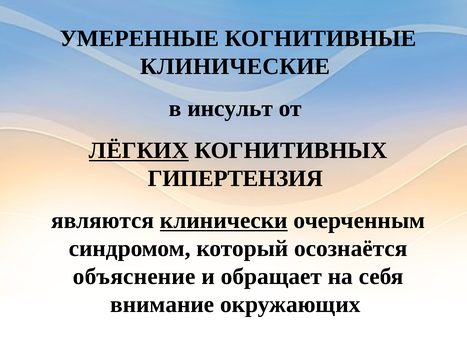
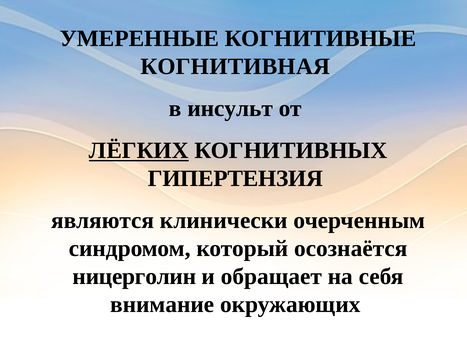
КЛИНИЧЕСКИЕ: КЛИНИЧЕСКИЕ -> КОГНИТИВНАЯ (235, 67)
клинически underline: present -> none (224, 221)
объяснение: объяснение -> ницерголин (134, 277)
